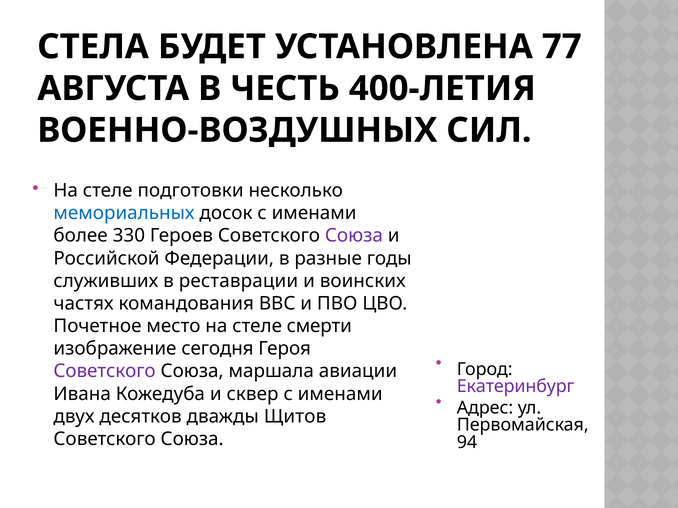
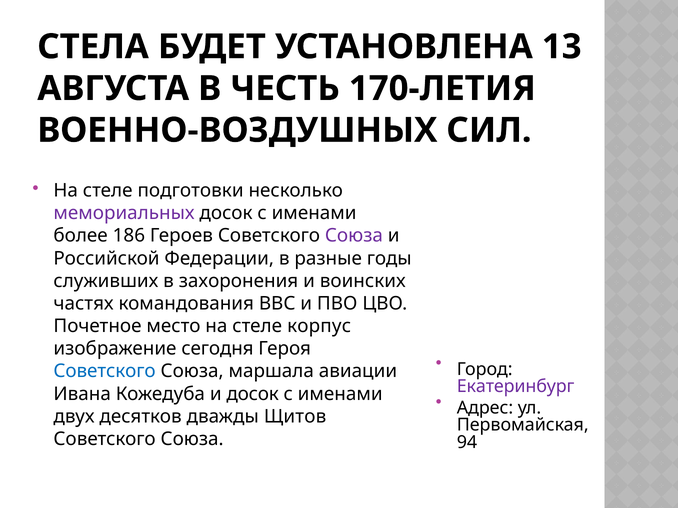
77: 77 -> 13 (562, 47)
400-ЛЕТИЯ: 400-ЛЕТИЯ -> 170-ЛЕТИЯ (442, 89)
мемориальных colour: blue -> purple (124, 213)
330: 330 -> 186 (129, 236)
реставрации: реставрации -> захоронения (239, 281)
смерти: смерти -> корпус (319, 326)
Советского colour: purple -> blue (105, 372)
и сквер: сквер -> досок (253, 394)
